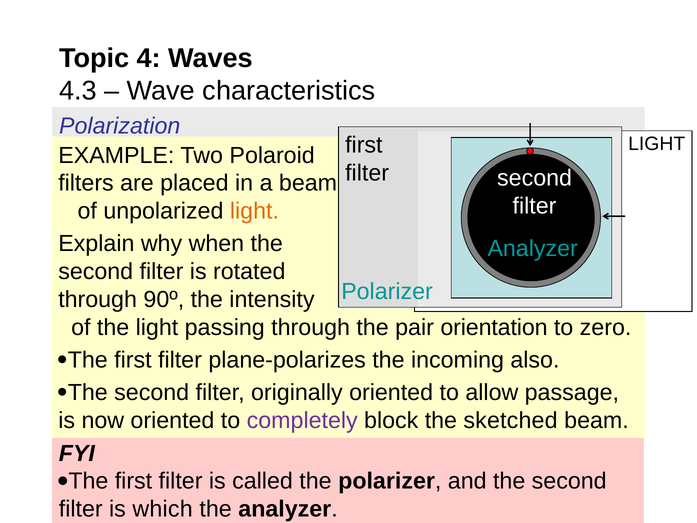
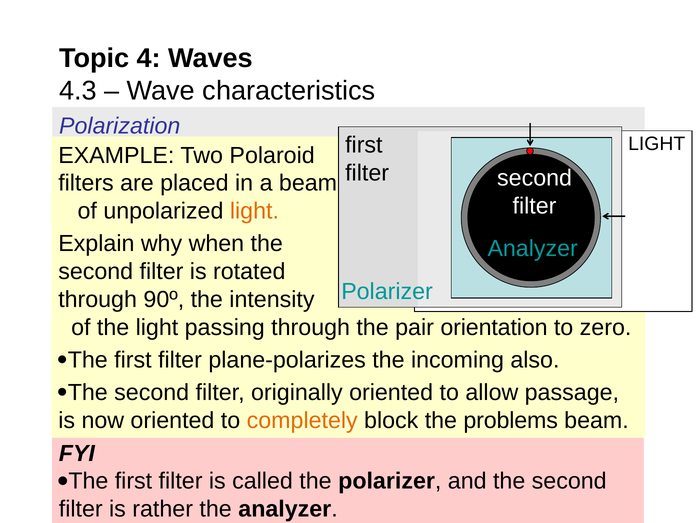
completely colour: purple -> orange (302, 420)
sketched: sketched -> problems (511, 420)
which: which -> rather (163, 509)
